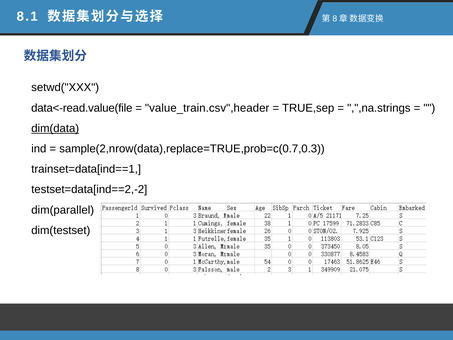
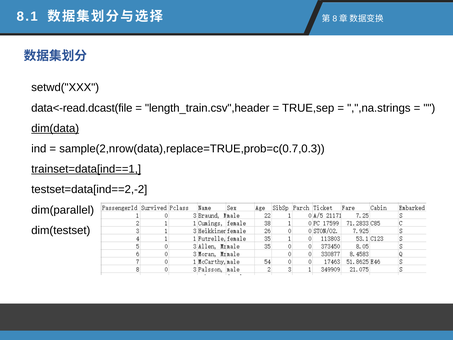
data<-read.value(file: data<-read.value(file -> data<-read.dcast(file (82, 108)
value_train.csv",header: value_train.csv",header -> length_train.csv",header (207, 108)
trainset=data[ind==1 underline: none -> present (86, 169)
